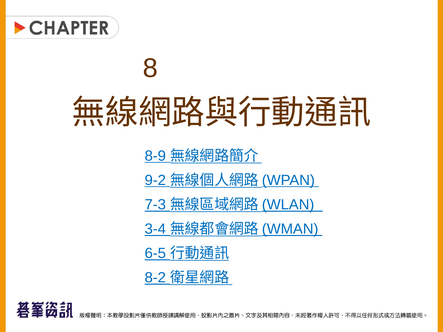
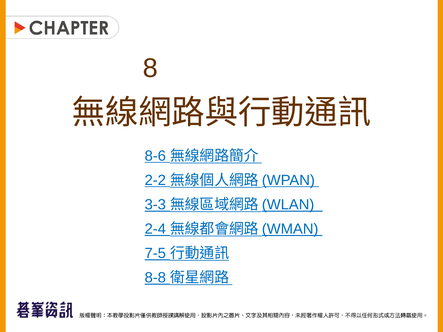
8-9: 8-9 -> 8-6 (155, 156)
9-2: 9-2 -> 2-2 (155, 180)
7-3: 7-3 -> 3-3 (155, 205)
3-4: 3-4 -> 2-4 (155, 229)
6-5: 6-5 -> 7-5 (155, 254)
8-2: 8-2 -> 8-8 (155, 278)
